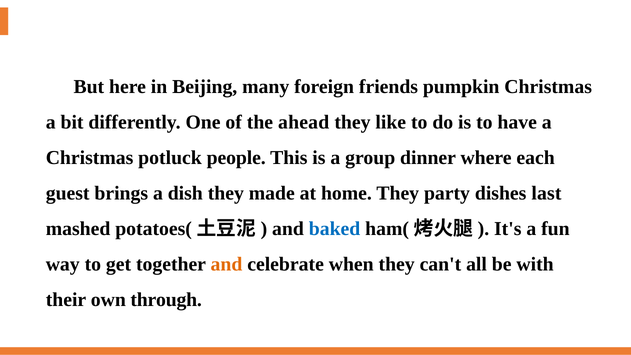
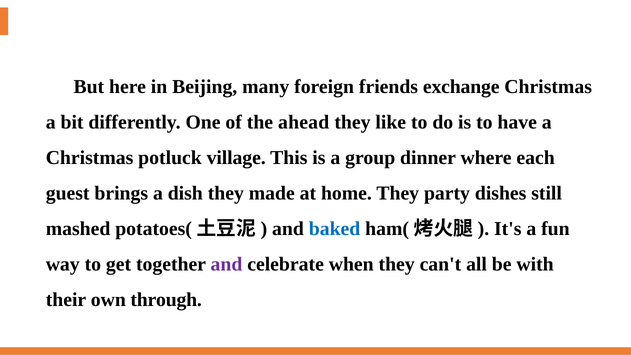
pumpkin: pumpkin -> exchange (461, 87)
people: people -> village (236, 158)
last: last -> still (547, 193)
and colour: orange -> purple (226, 264)
